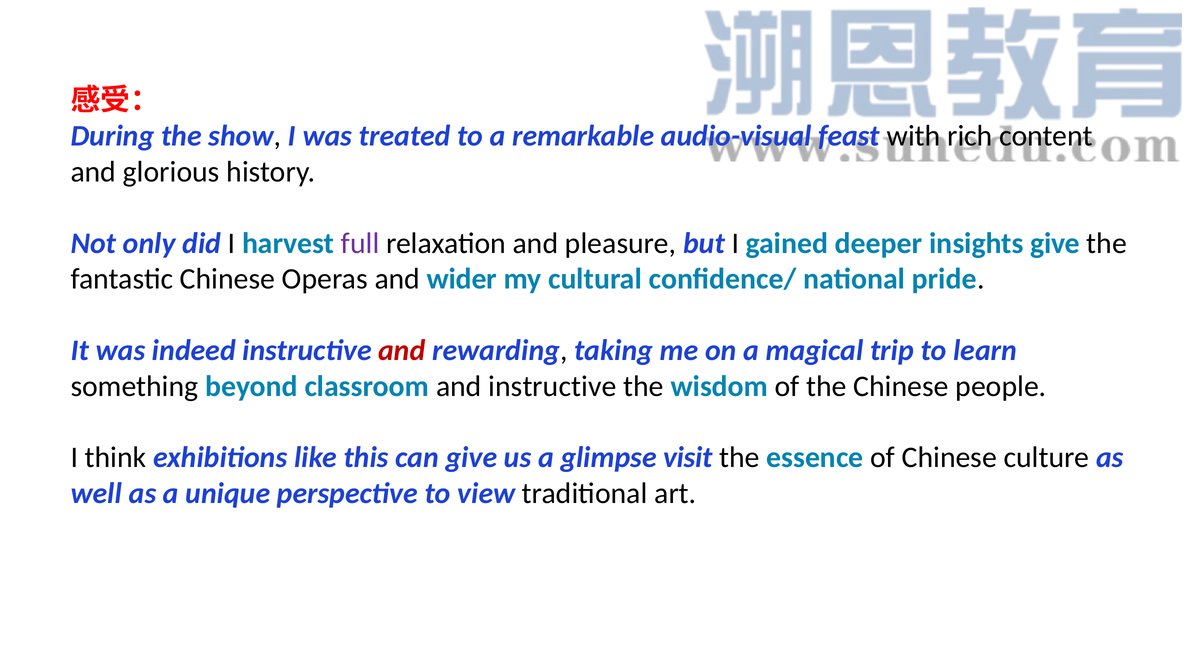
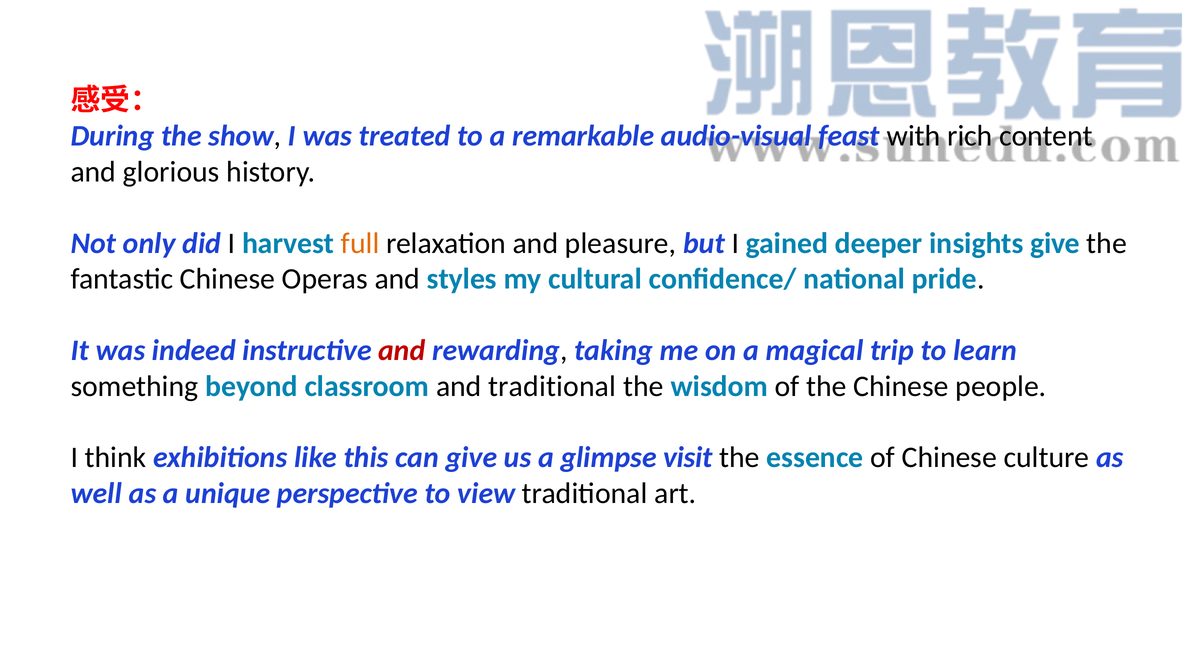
full colour: purple -> orange (360, 243)
wider: wider -> styles (462, 279)
and instructive: instructive -> traditional (552, 386)
